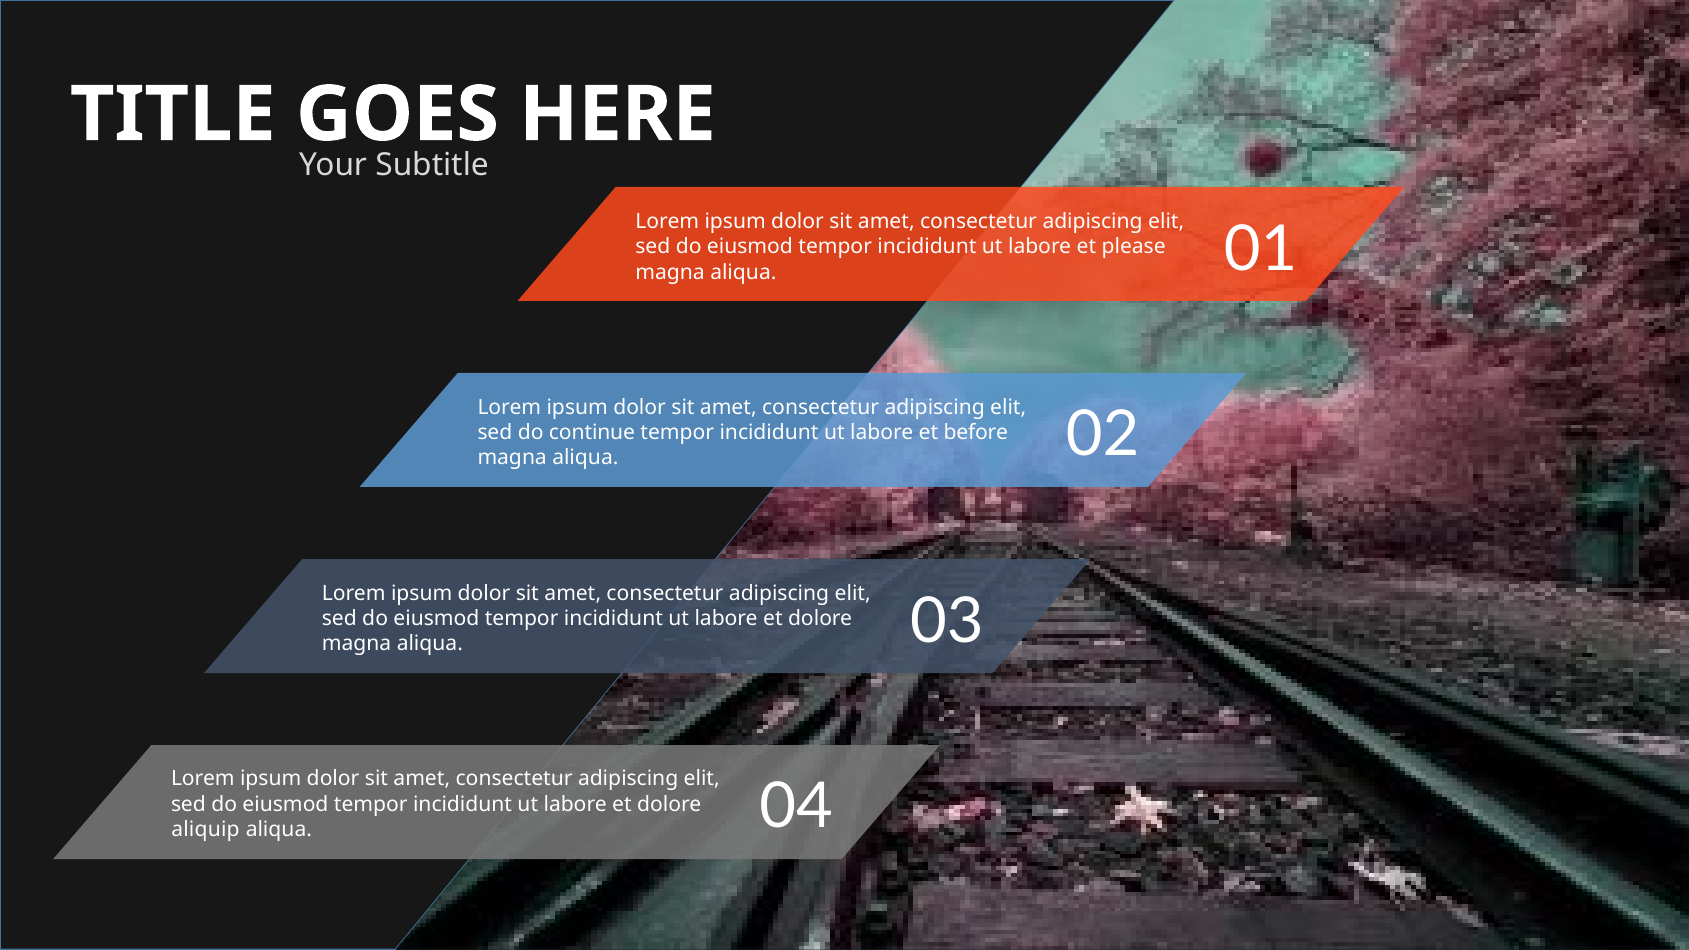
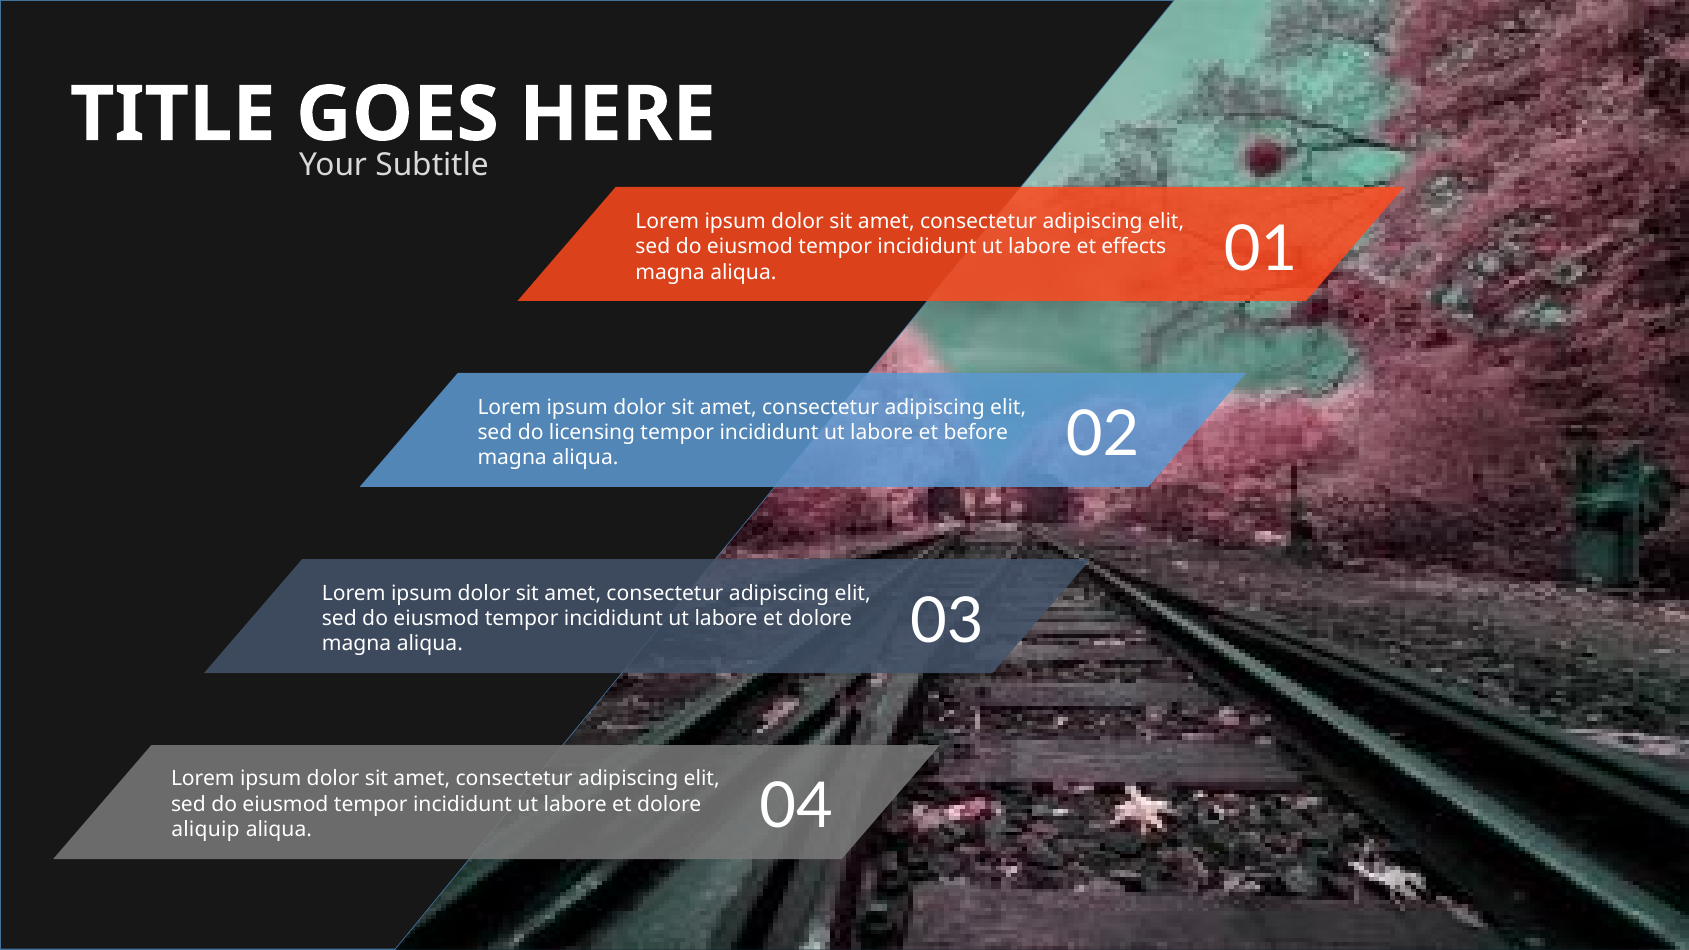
please: please -> effects (1134, 247)
continue: continue -> licensing (592, 433)
